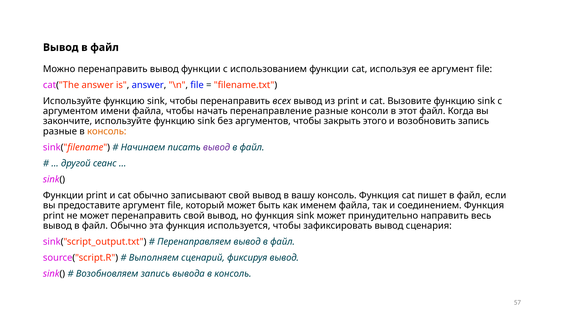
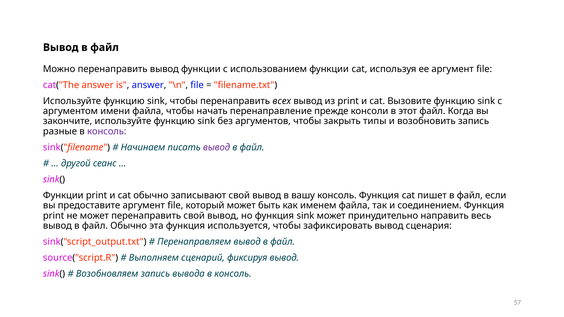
перенаправление разные: разные -> прежде (331, 111)
этого: этого -> типы (375, 121)
консоль colour: orange -> purple (107, 131)
